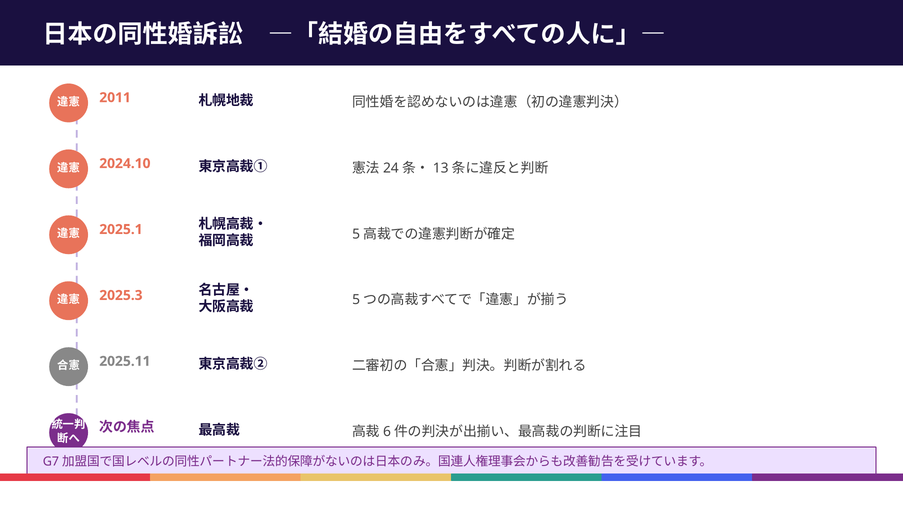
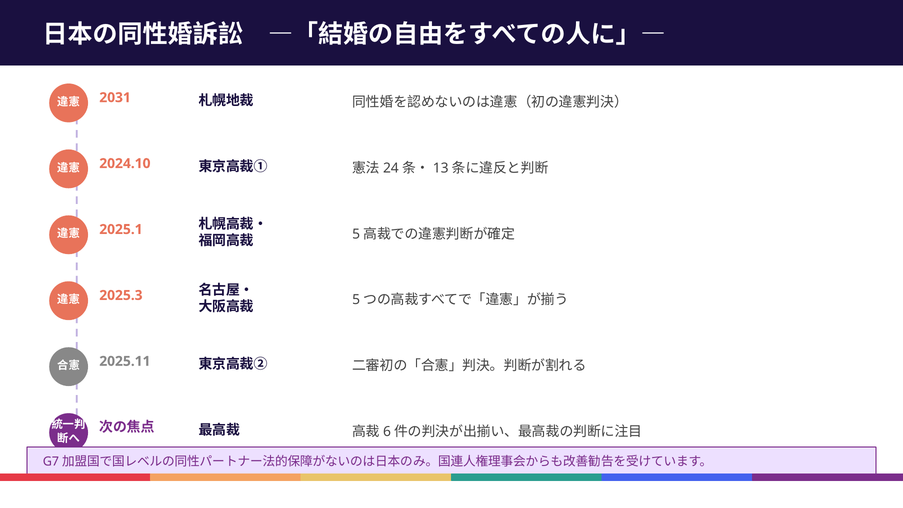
2011: 2011 -> 2031 (115, 98)
